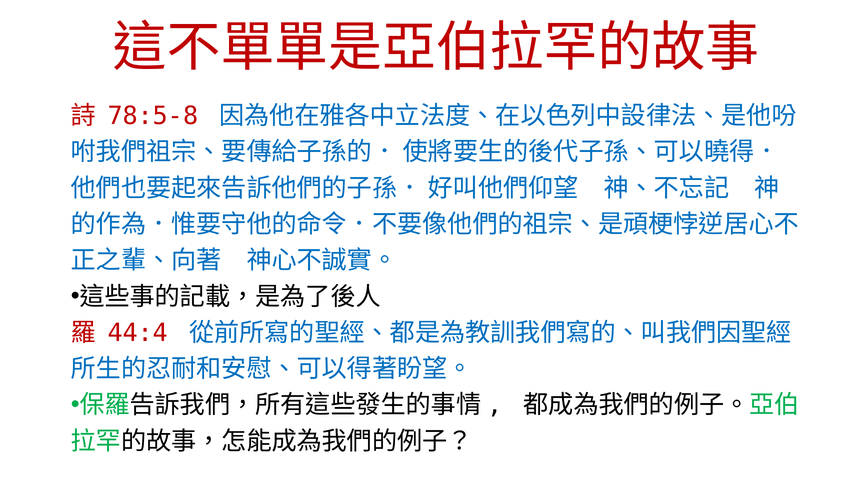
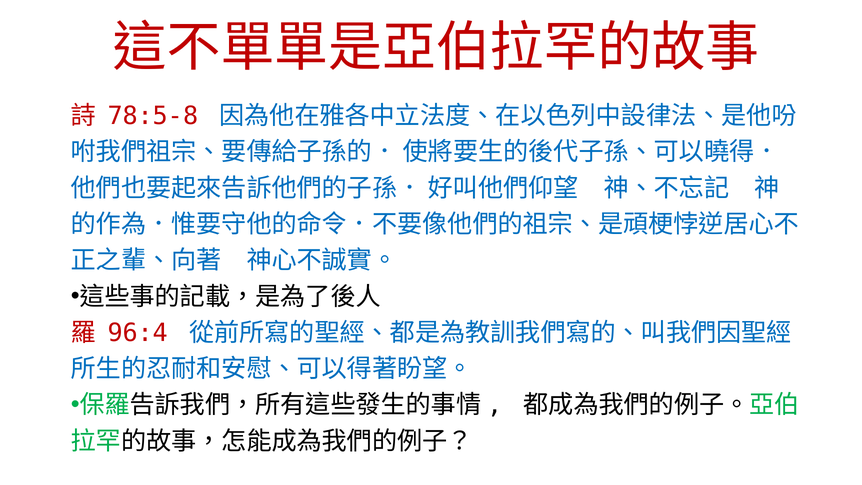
44:4: 44:4 -> 96:4 (138, 333)
